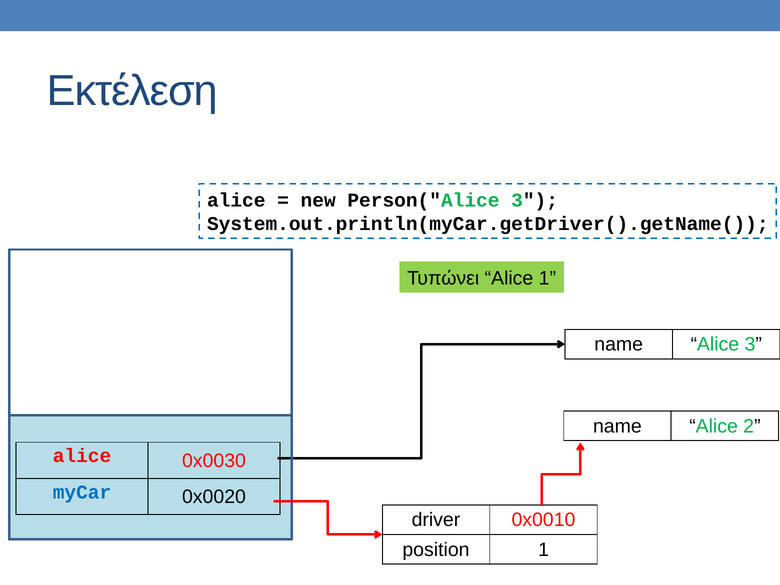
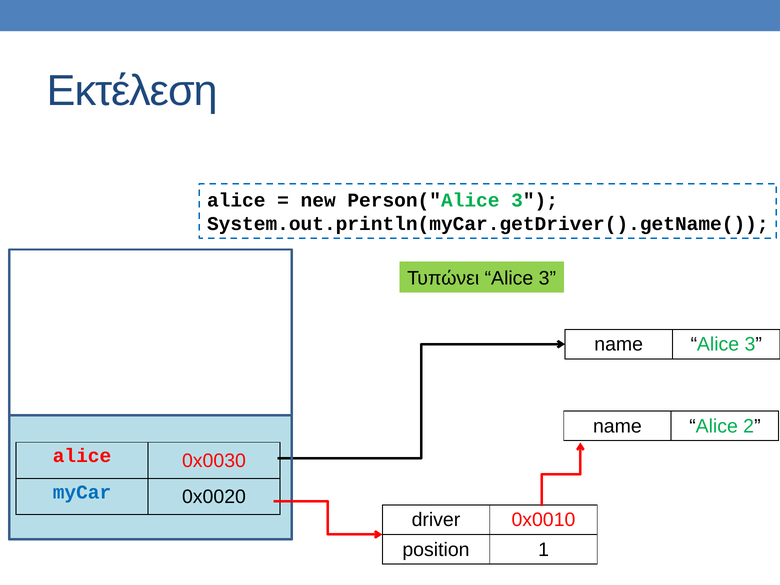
Τυπώνει Alice 1: 1 -> 3 (547, 278)
